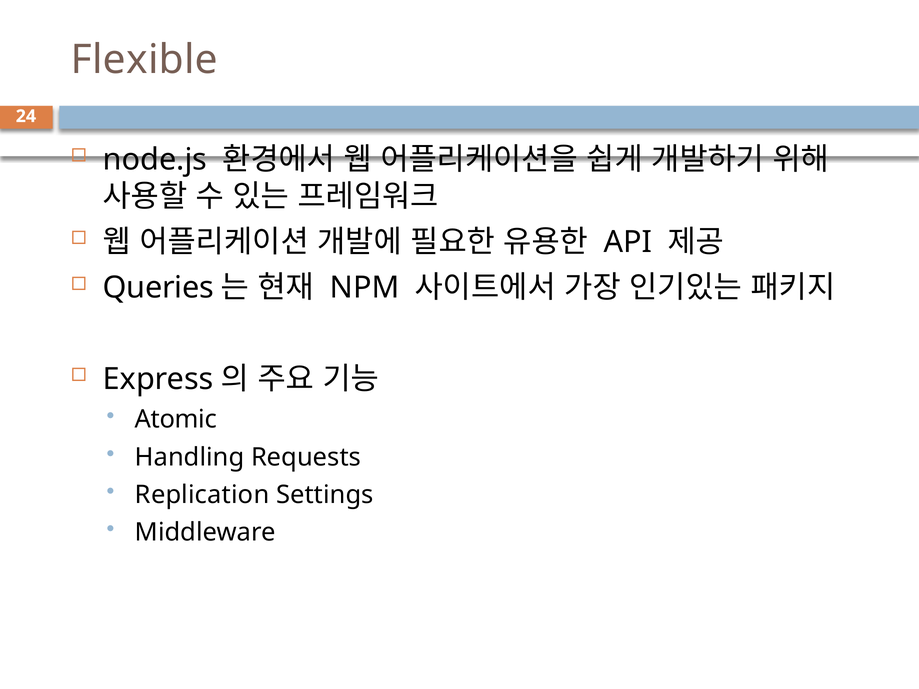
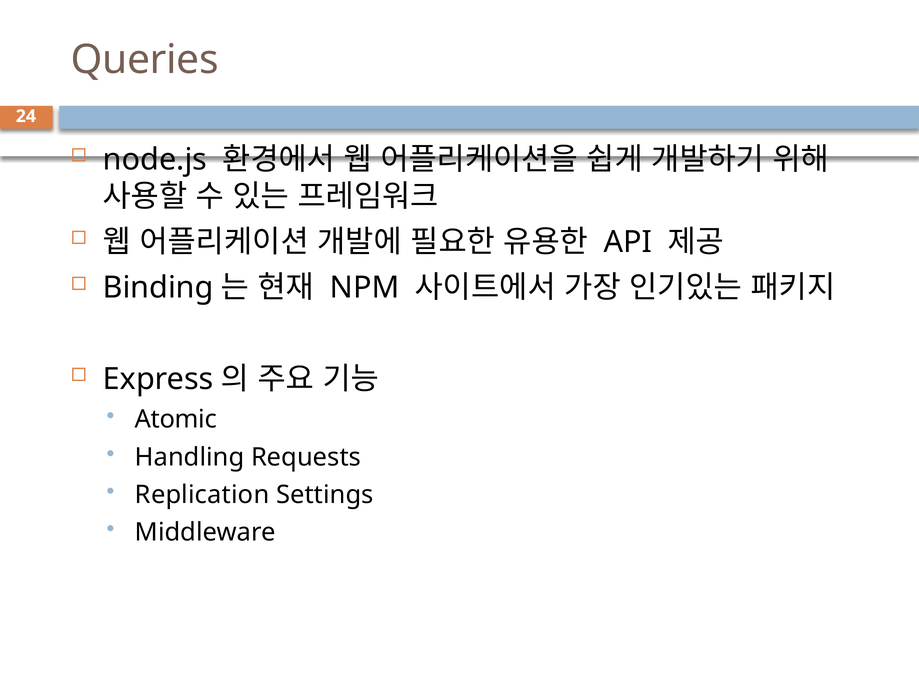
Flexible: Flexible -> Queries (145, 60)
Queries: Queries -> Binding (158, 288)
